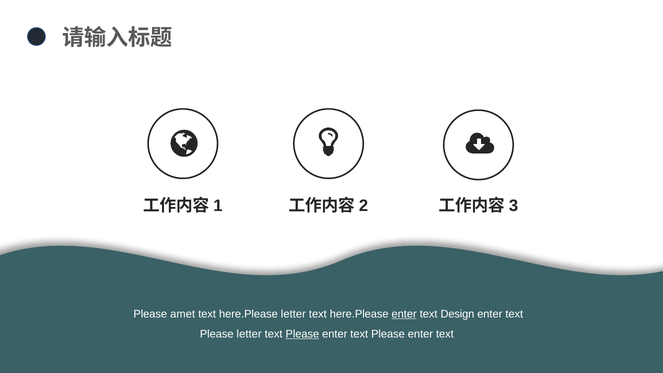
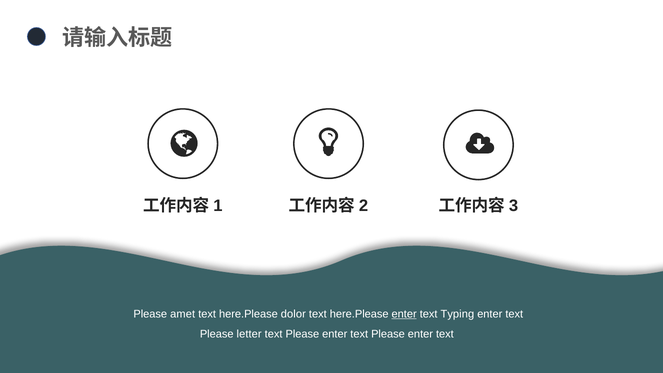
here.Please letter: letter -> dolor (293, 314)
Design: Design -> Typing (457, 314)
Please underline: present -> none (302, 334)
